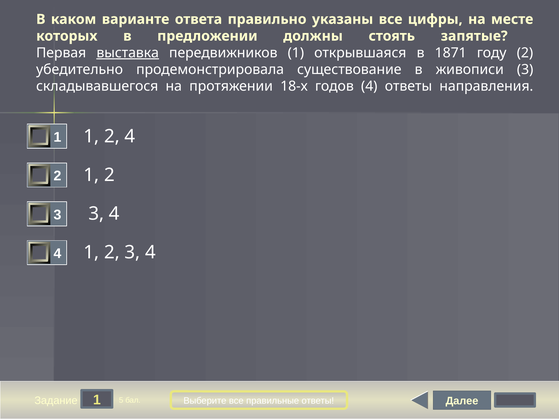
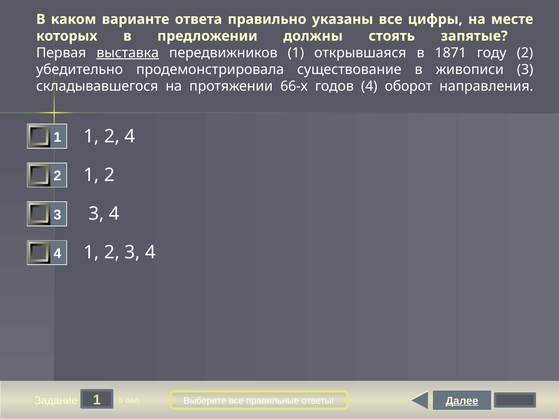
18-х: 18-х -> 66-х (294, 86)
4 ответы: ответы -> оборот (408, 86)
Далее underline: none -> present (462, 401)
